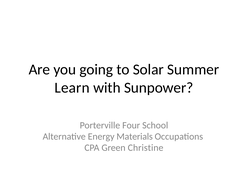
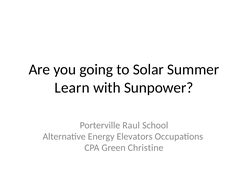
Four: Four -> Raul (131, 125)
Materials: Materials -> Elevators (135, 137)
